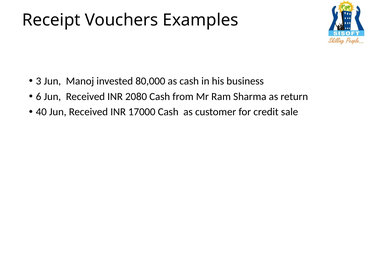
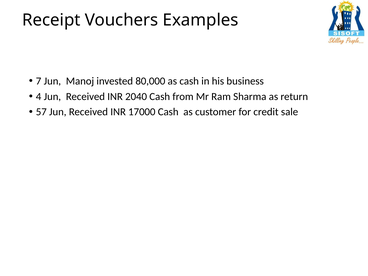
3: 3 -> 7 (39, 81)
6: 6 -> 4 (39, 96)
2080: 2080 -> 2040 (136, 96)
40: 40 -> 57 (41, 112)
